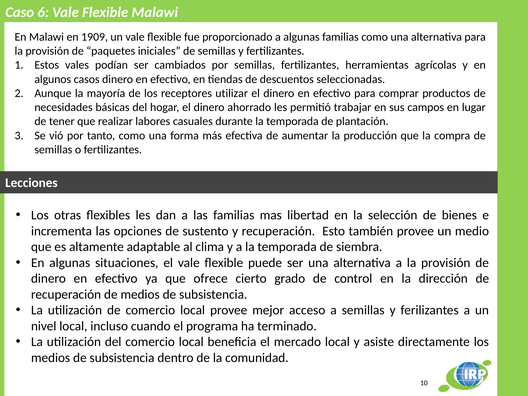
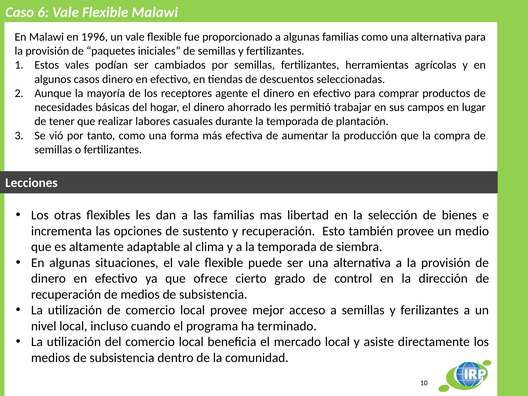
1909: 1909 -> 1996 (95, 37)
utilizar: utilizar -> agente (232, 93)
